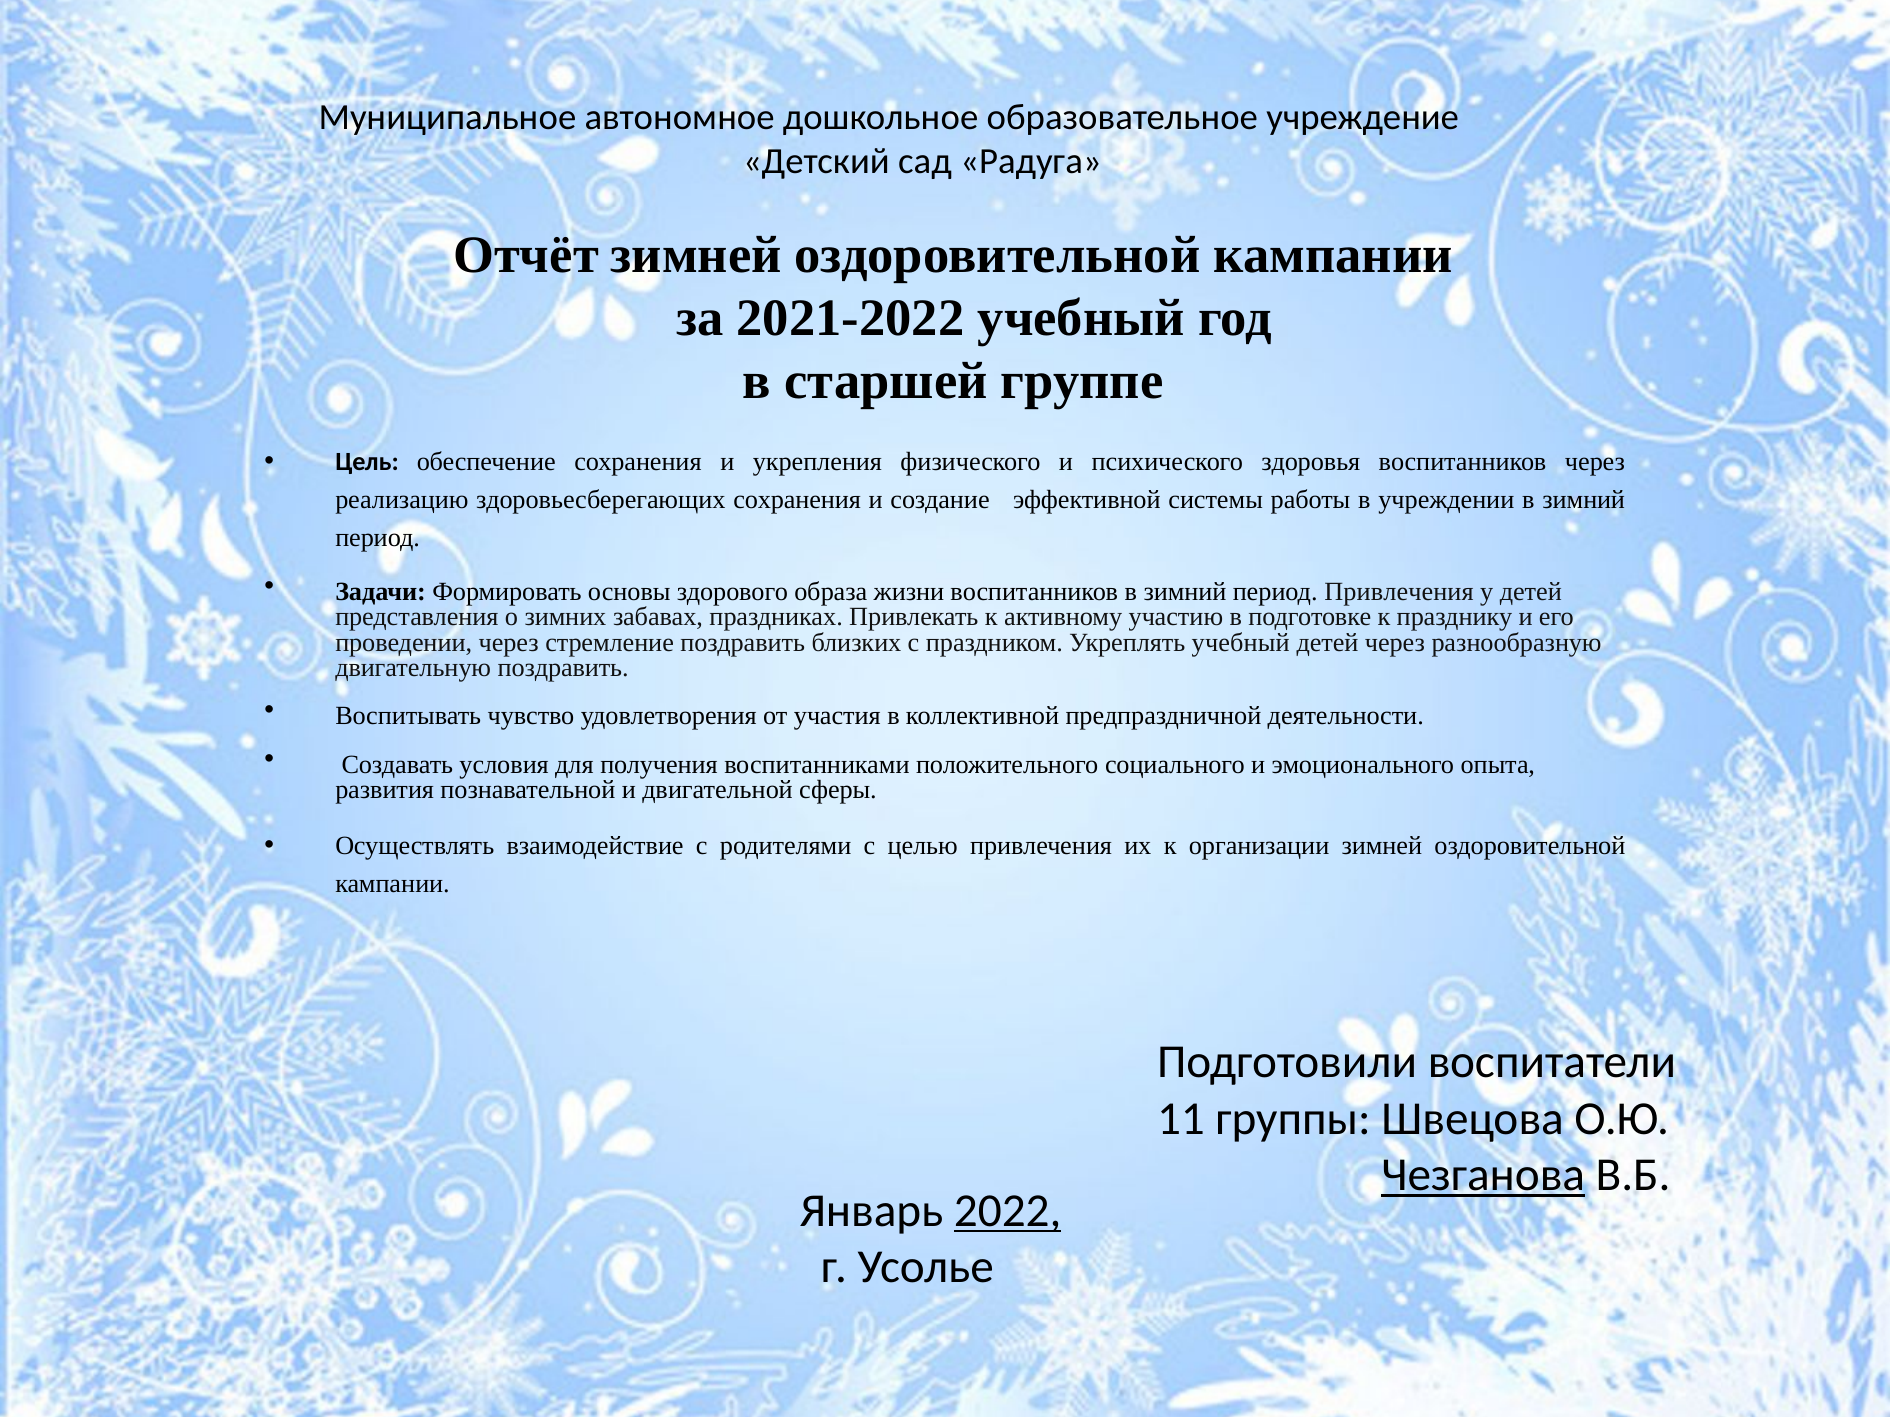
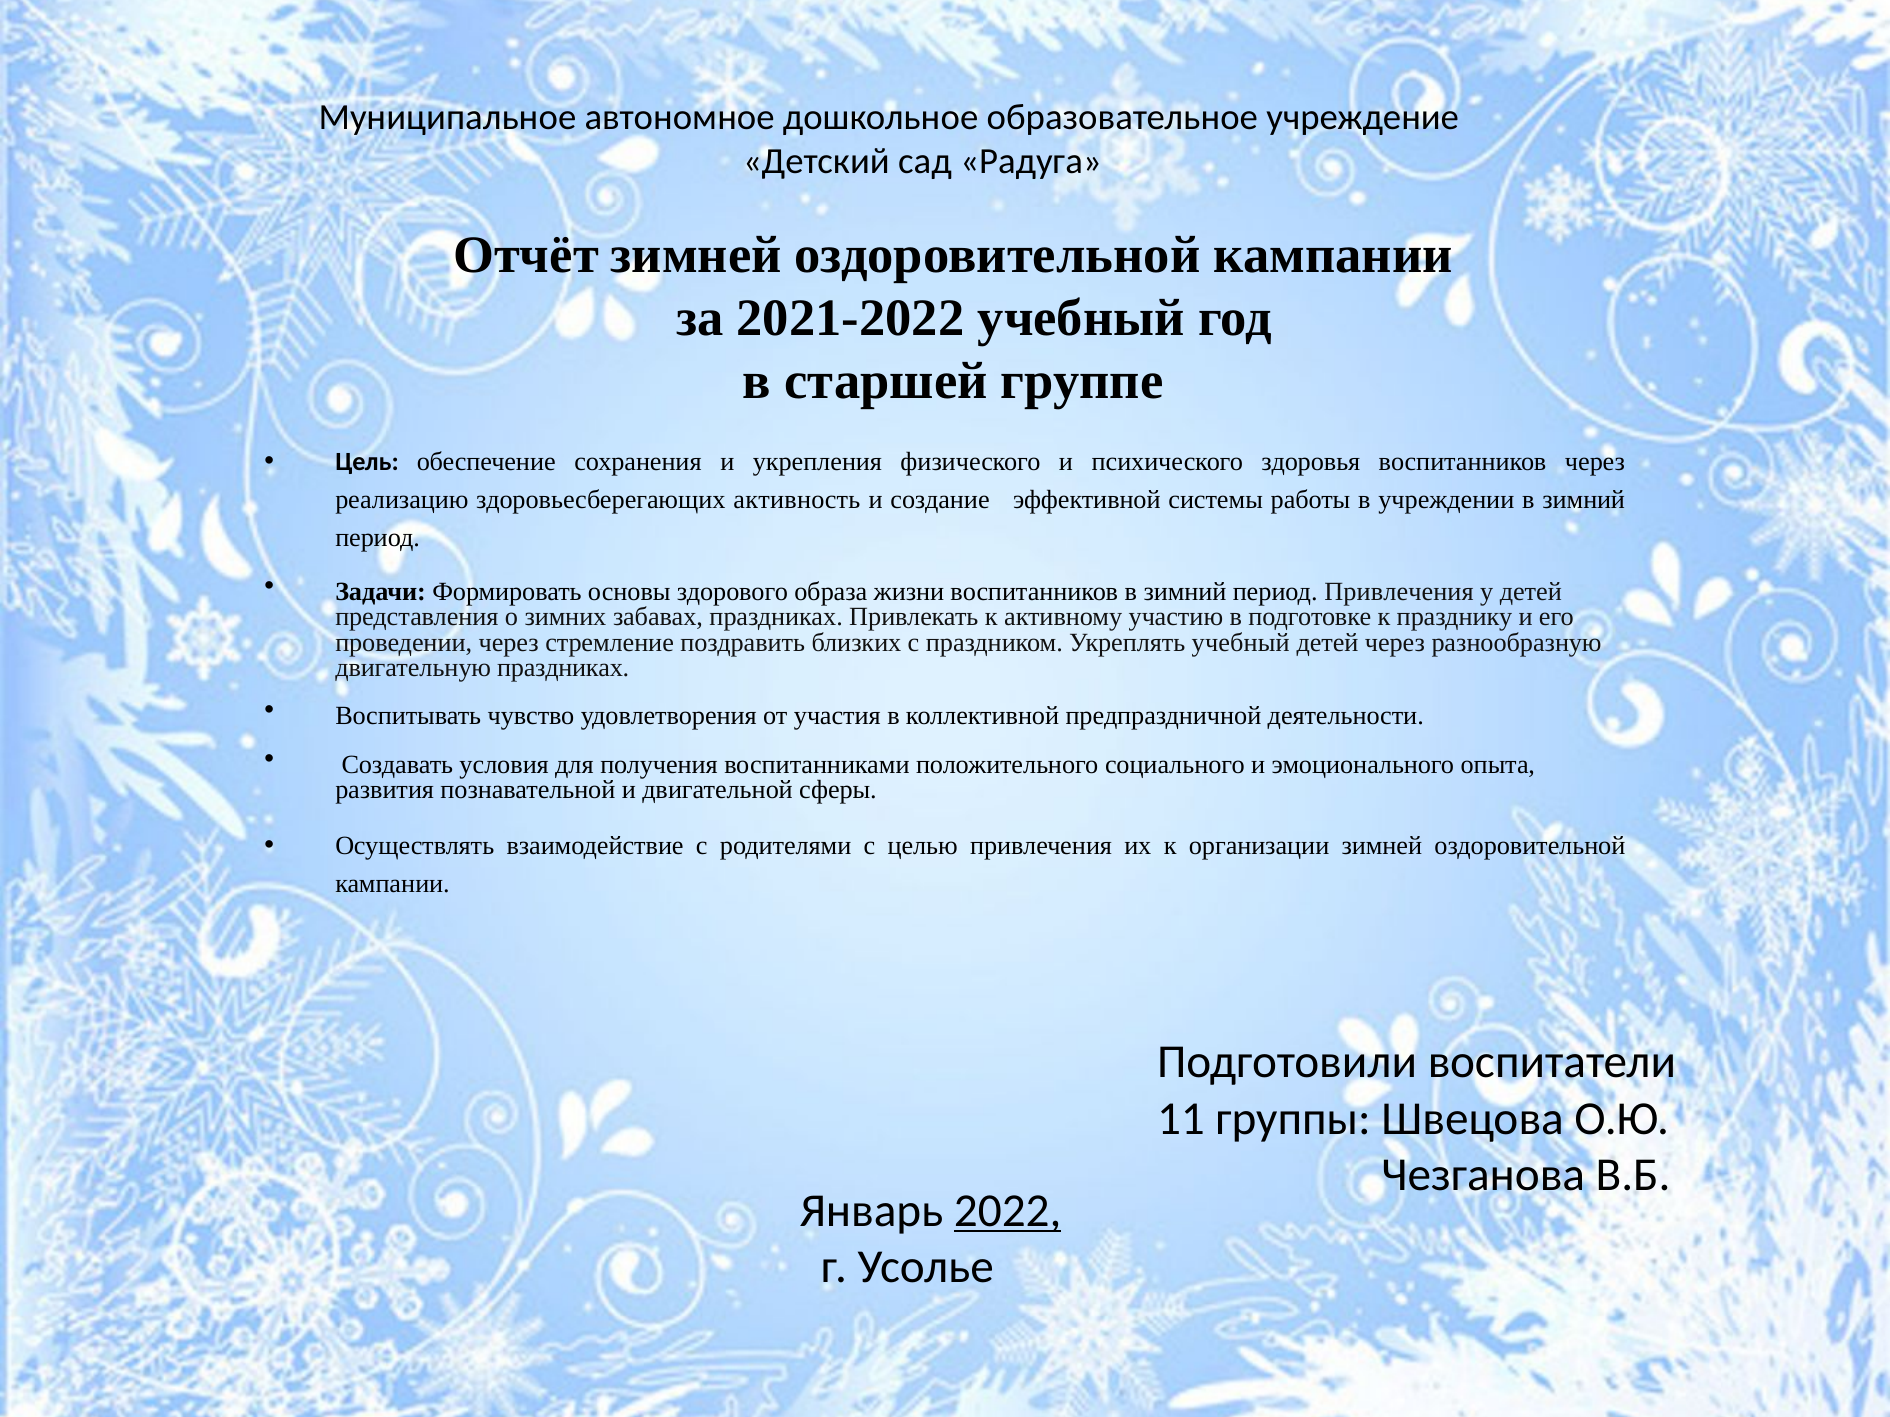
здоровьесберегающих сохранения: сохранения -> активность (797, 500)
двигательную поздравить: поздравить -> праздниках (563, 668)
Чезганова underline: present -> none (1483, 1176)
